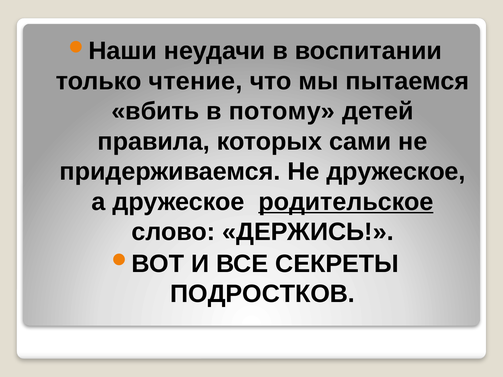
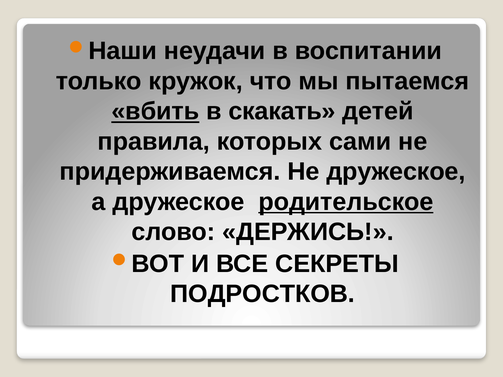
чтение: чтение -> кружок (196, 81)
вбить underline: none -> present (155, 111)
потому: потому -> скакать (282, 111)
